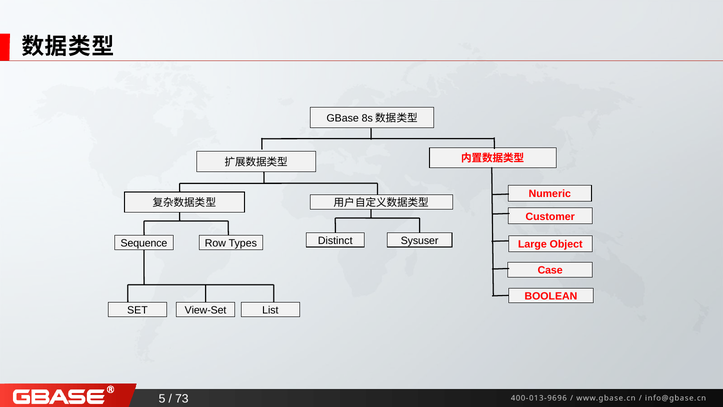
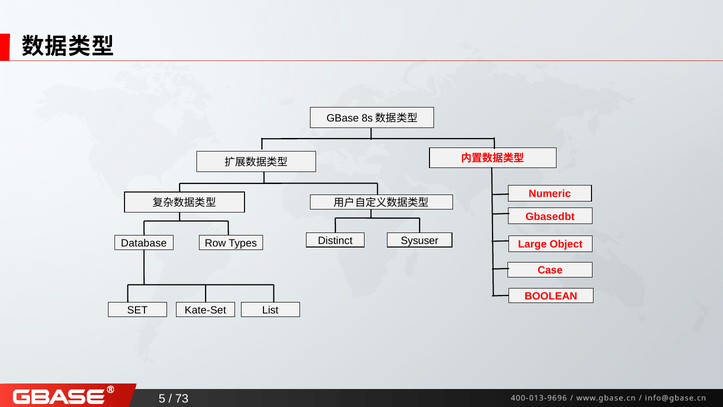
Customer: Customer -> Gbasedbt (550, 216)
Sequence: Sequence -> Database (144, 243)
View-Set: View-Set -> Kate-Set (205, 310)
